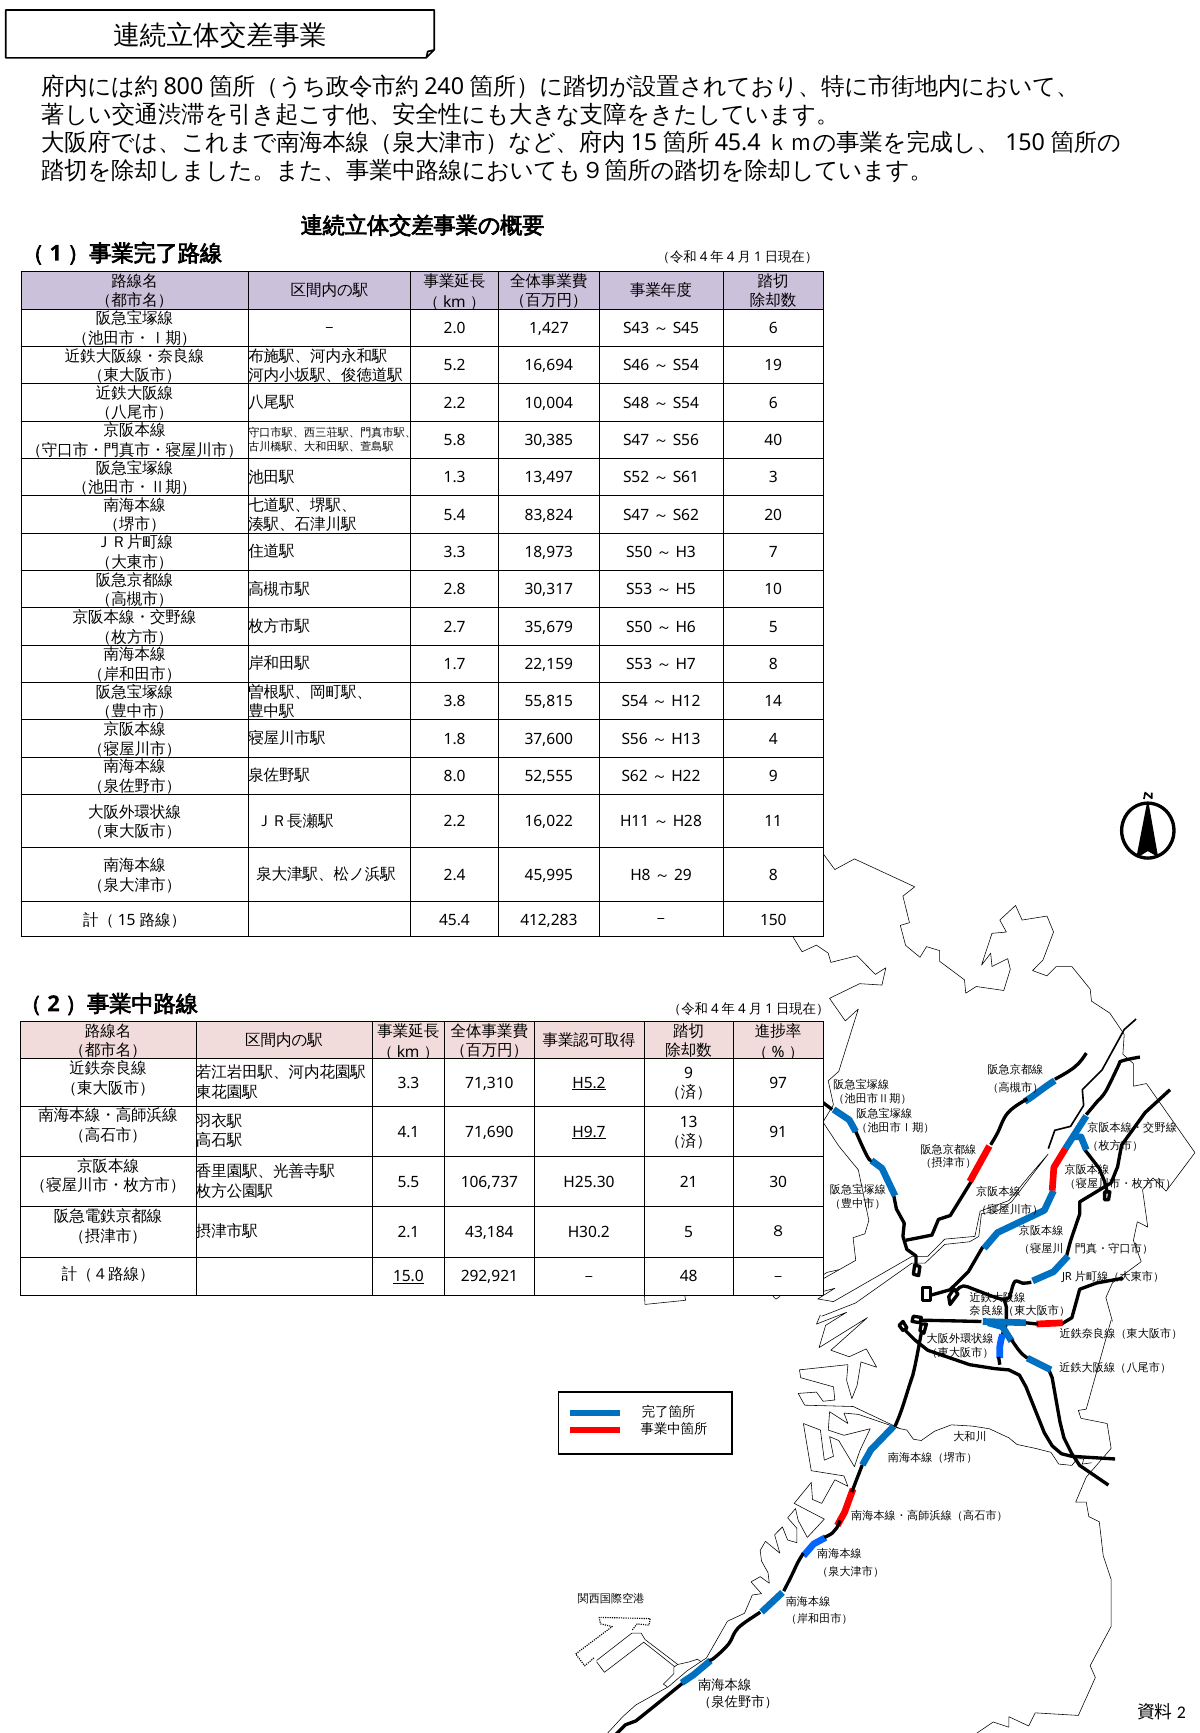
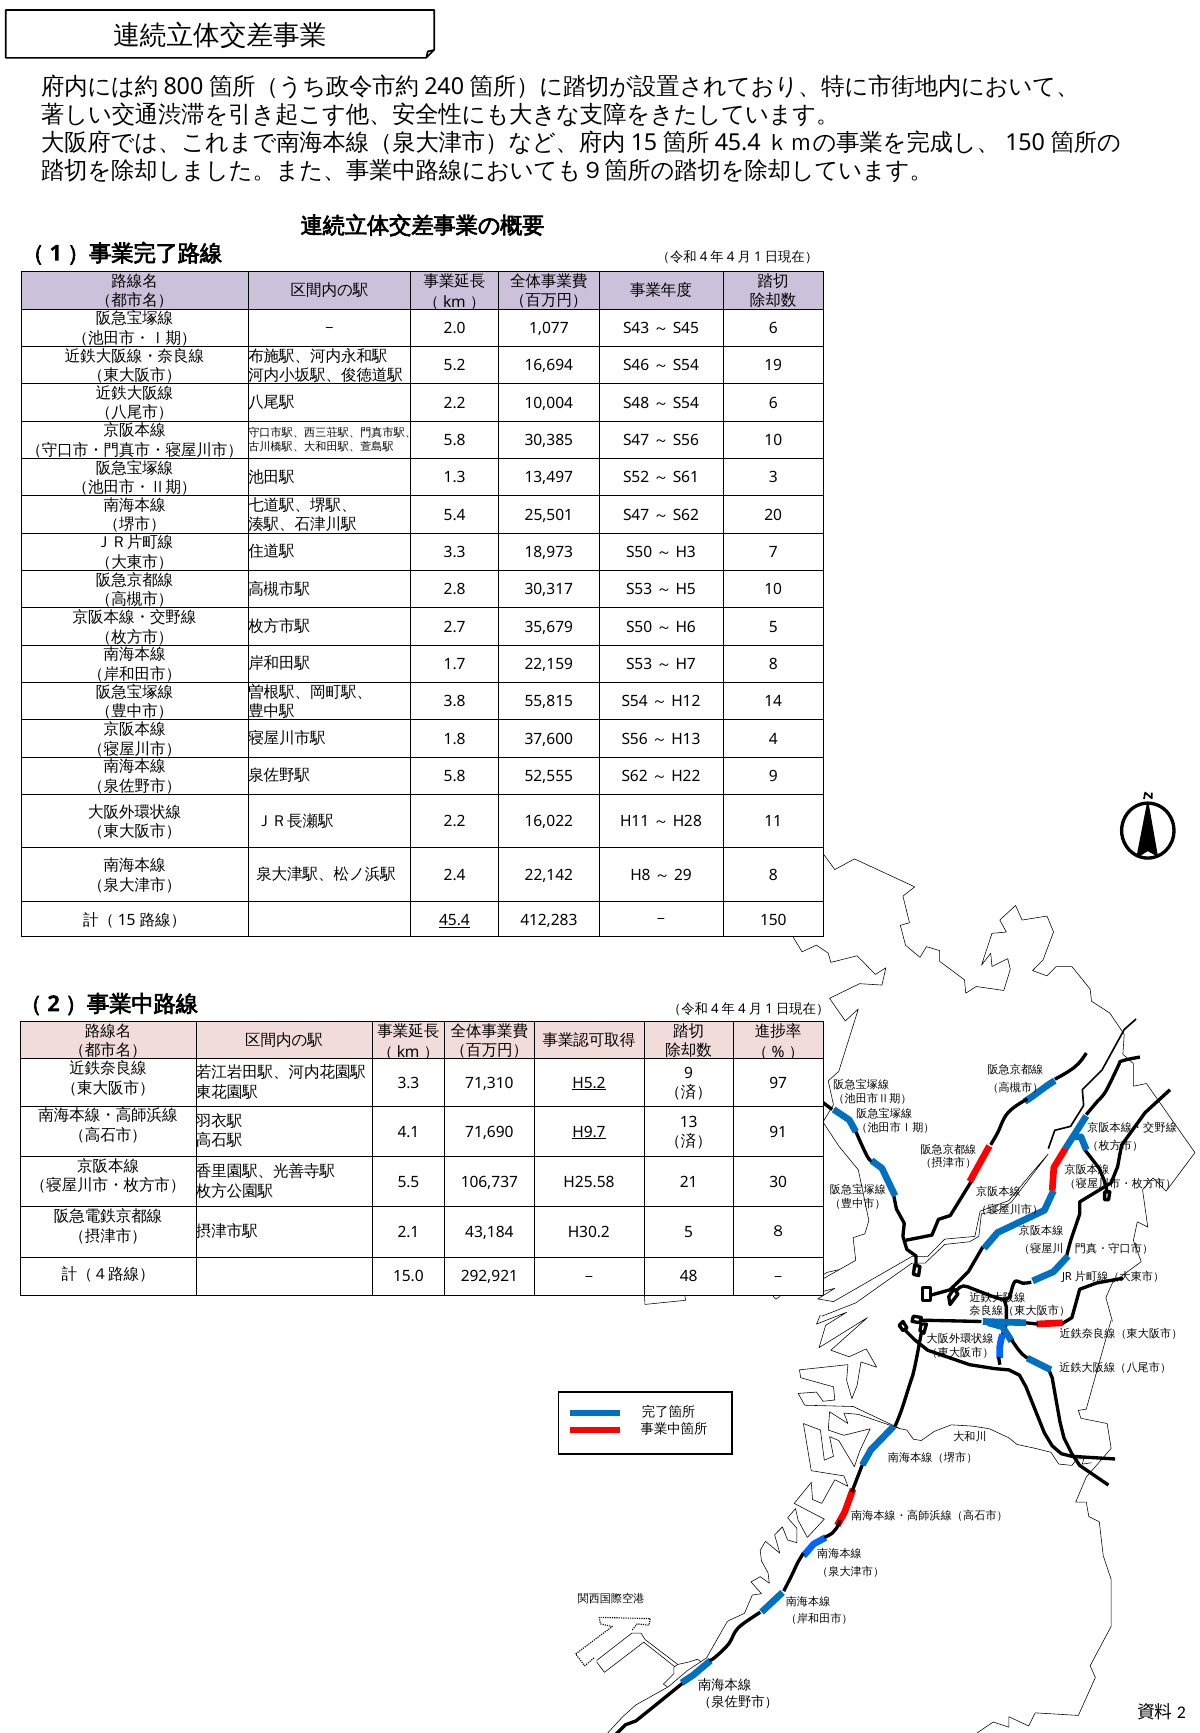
1,427: 1,427 -> 1,077 (549, 328)
40: 40 -> 10 (773, 440)
83,824: 83,824 -> 25,501 (549, 515)
8.0: 8.0 -> 5.8 (455, 777)
45,995: 45,995 -> 22,142 (549, 875)
45.4 underline: none -> present (454, 921)
H25.30: H25.30 -> H25.58 (589, 1183)
15.0 underline: present -> none (408, 1277)
